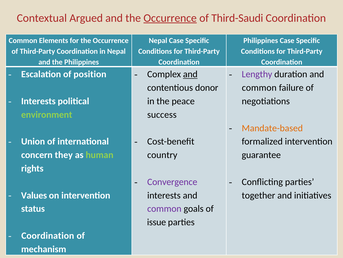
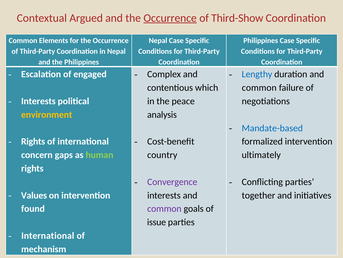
Third-Saudi: Third-Saudi -> Third-Show (237, 18)
position: position -> engaged (90, 74)
and underline: present -> none (190, 74)
Lengthy colour: purple -> blue (257, 74)
donor: donor -> which (207, 88)
environment colour: light green -> yellow (47, 114)
success: success -> analysis (162, 114)
Mandate-based colour: orange -> blue (272, 128)
Union: Union -> Rights (33, 141)
they: they -> gaps (64, 155)
guarantee: guarantee -> ultimately (261, 155)
status: status -> found (33, 208)
Coordination: Coordination -> International (48, 235)
